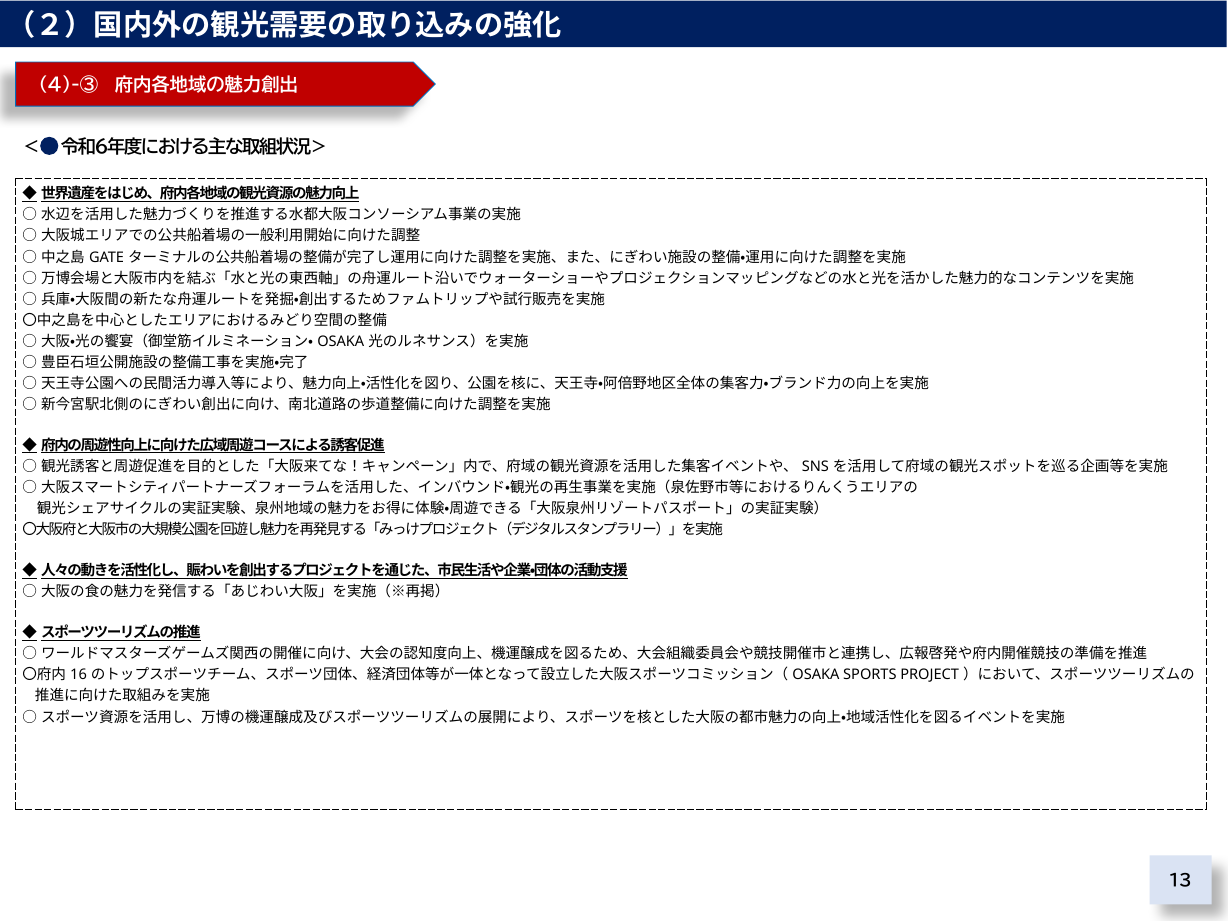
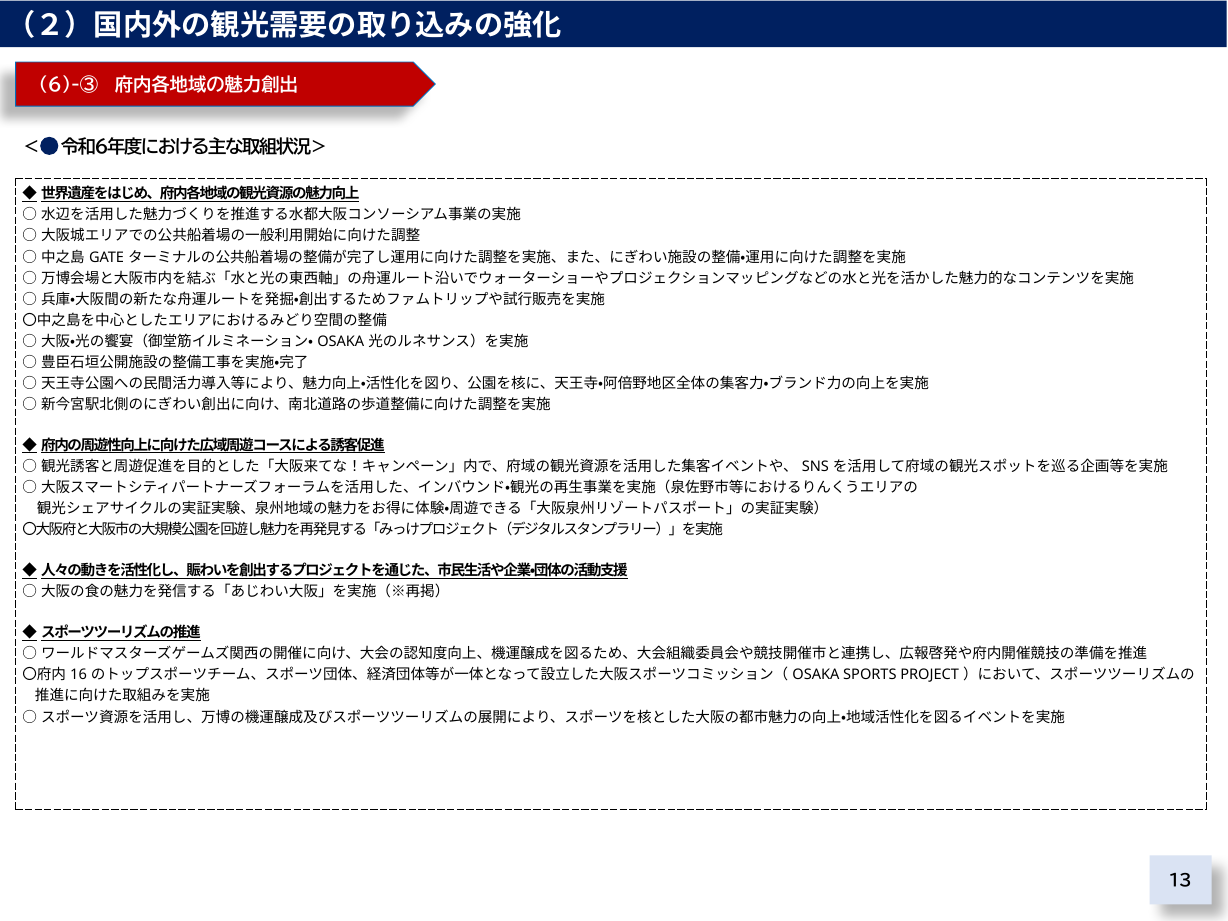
4)-③: 4)-③ -> 6)-③ (68, 85)
